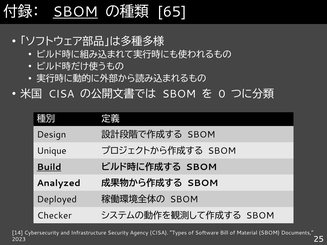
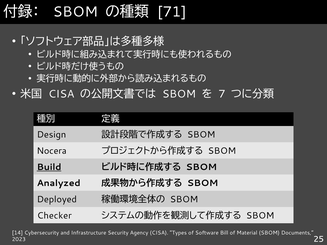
SBOM underline: present -> none (75, 12)
65: 65 -> 71 (172, 12)
0: 0 -> 7 (222, 94)
Unique: Unique -> Nocera (52, 151)
